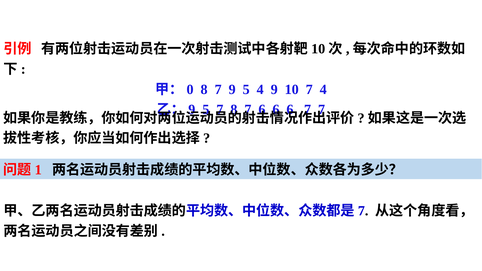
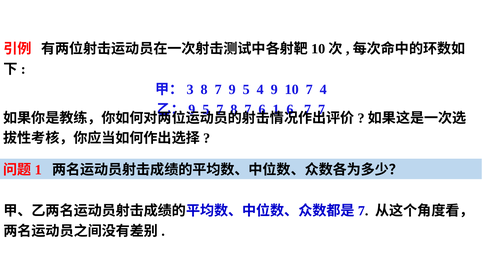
0: 0 -> 3 (190, 89)
7 6 6: 6 -> 1 (276, 110)
